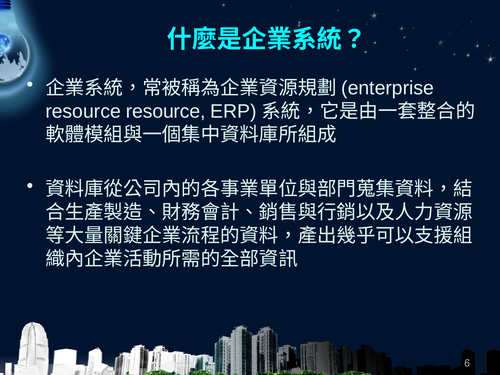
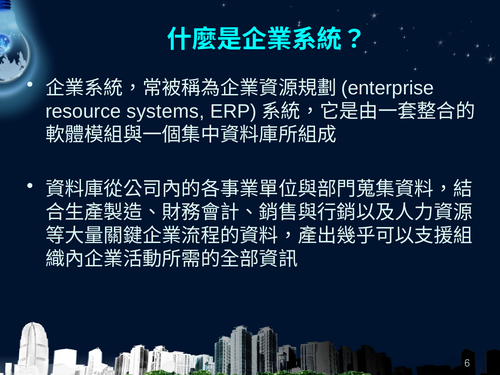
resource resource: resource -> systems (166, 111)
